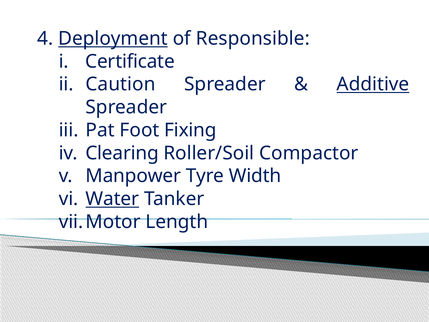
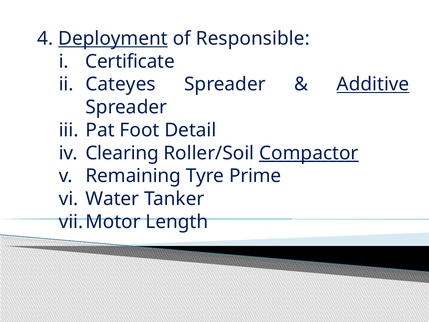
Caution: Caution -> Cateyes (121, 84)
Fixing: Fixing -> Detail (190, 130)
Compactor underline: none -> present (309, 153)
Manpower: Manpower -> Remaining (133, 176)
Width: Width -> Prime (255, 176)
Water underline: present -> none (112, 199)
